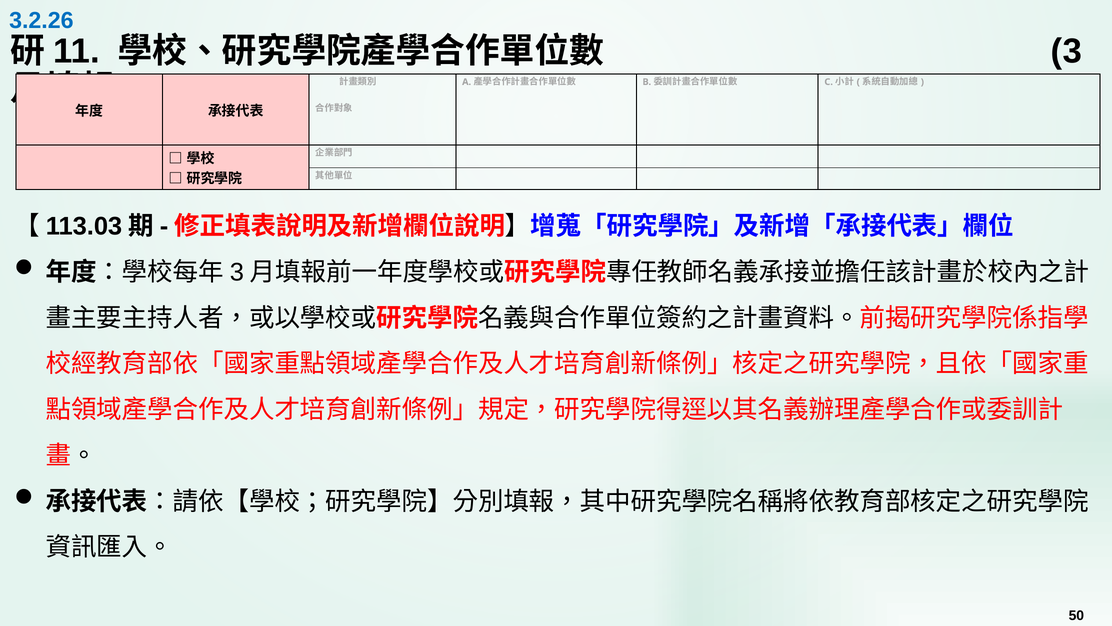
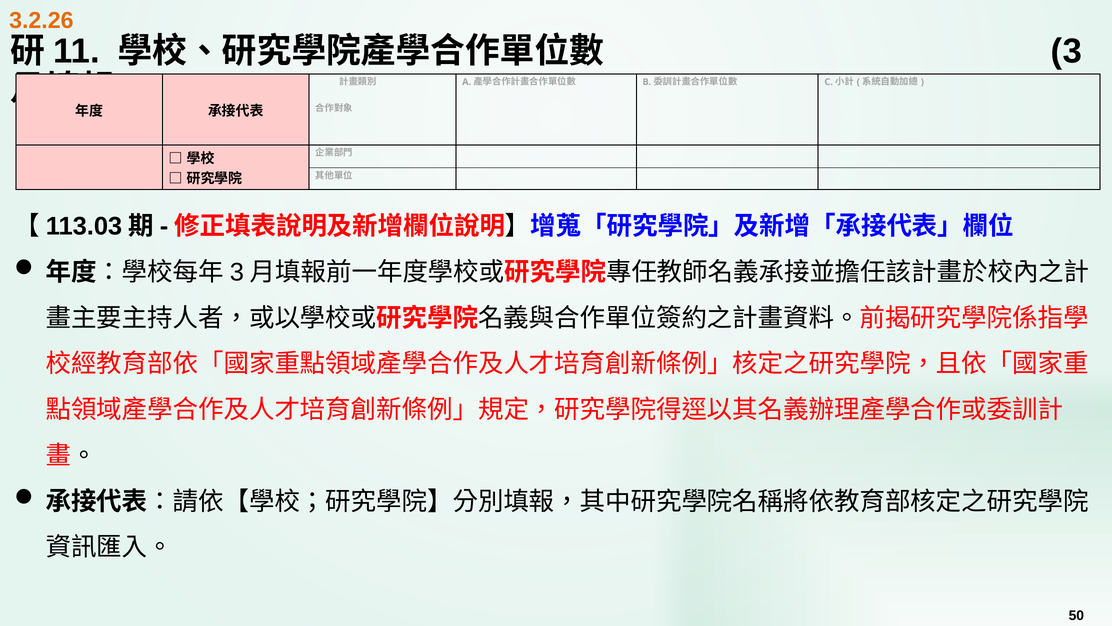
3.2.26 colour: blue -> orange (41, 21)
